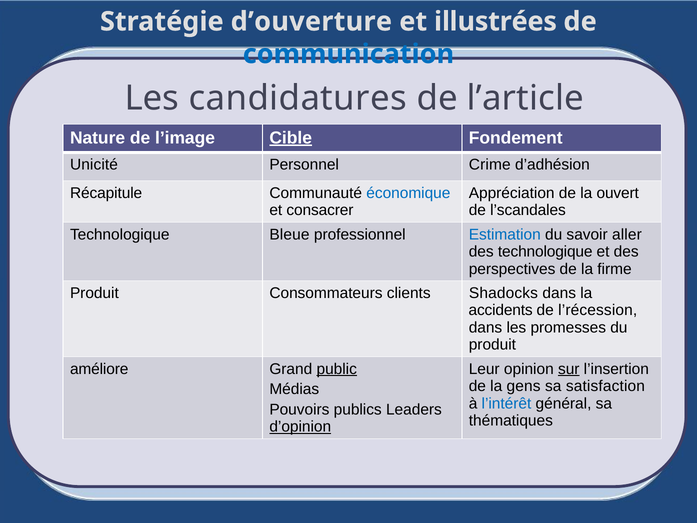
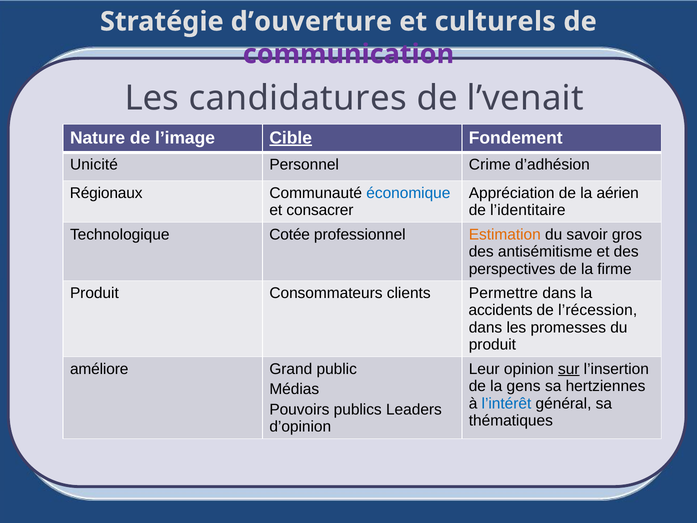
illustrées: illustrées -> culturels (495, 22)
communication colour: blue -> purple (348, 54)
l’article: l’article -> l’venait (525, 98)
Récapitule: Récapitule -> Régionaux (106, 193)
ouvert: ouvert -> aérien (618, 193)
l’scandales: l’scandales -> l’identitaire (528, 210)
Bleue: Bleue -> Cotée (290, 234)
Estimation colour: blue -> orange (505, 234)
aller: aller -> gros (627, 234)
des technologique: technologique -> antisémitisme (545, 252)
Shadocks: Shadocks -> Permettre (503, 293)
public underline: present -> none (337, 369)
satisfaction: satisfaction -> hertziennes (606, 386)
d’opinion underline: present -> none (300, 427)
